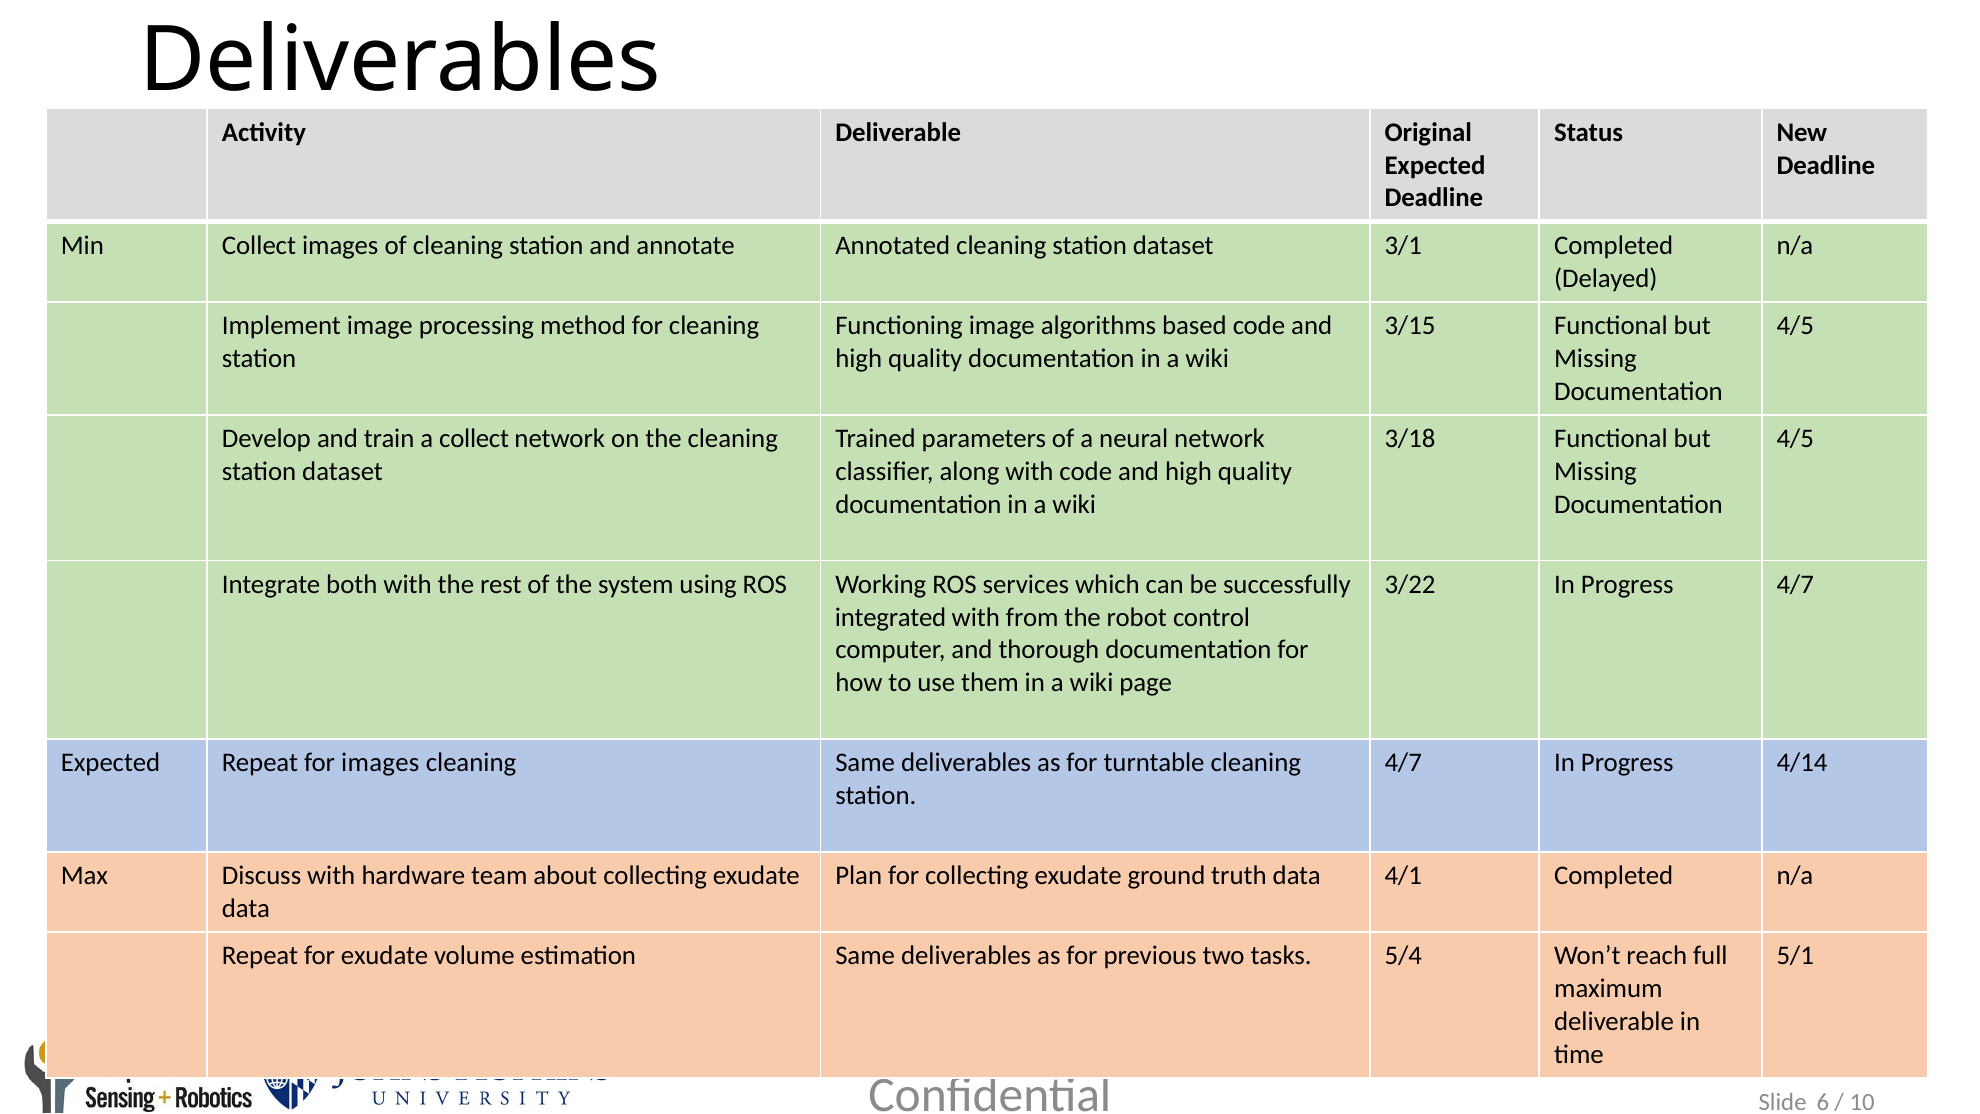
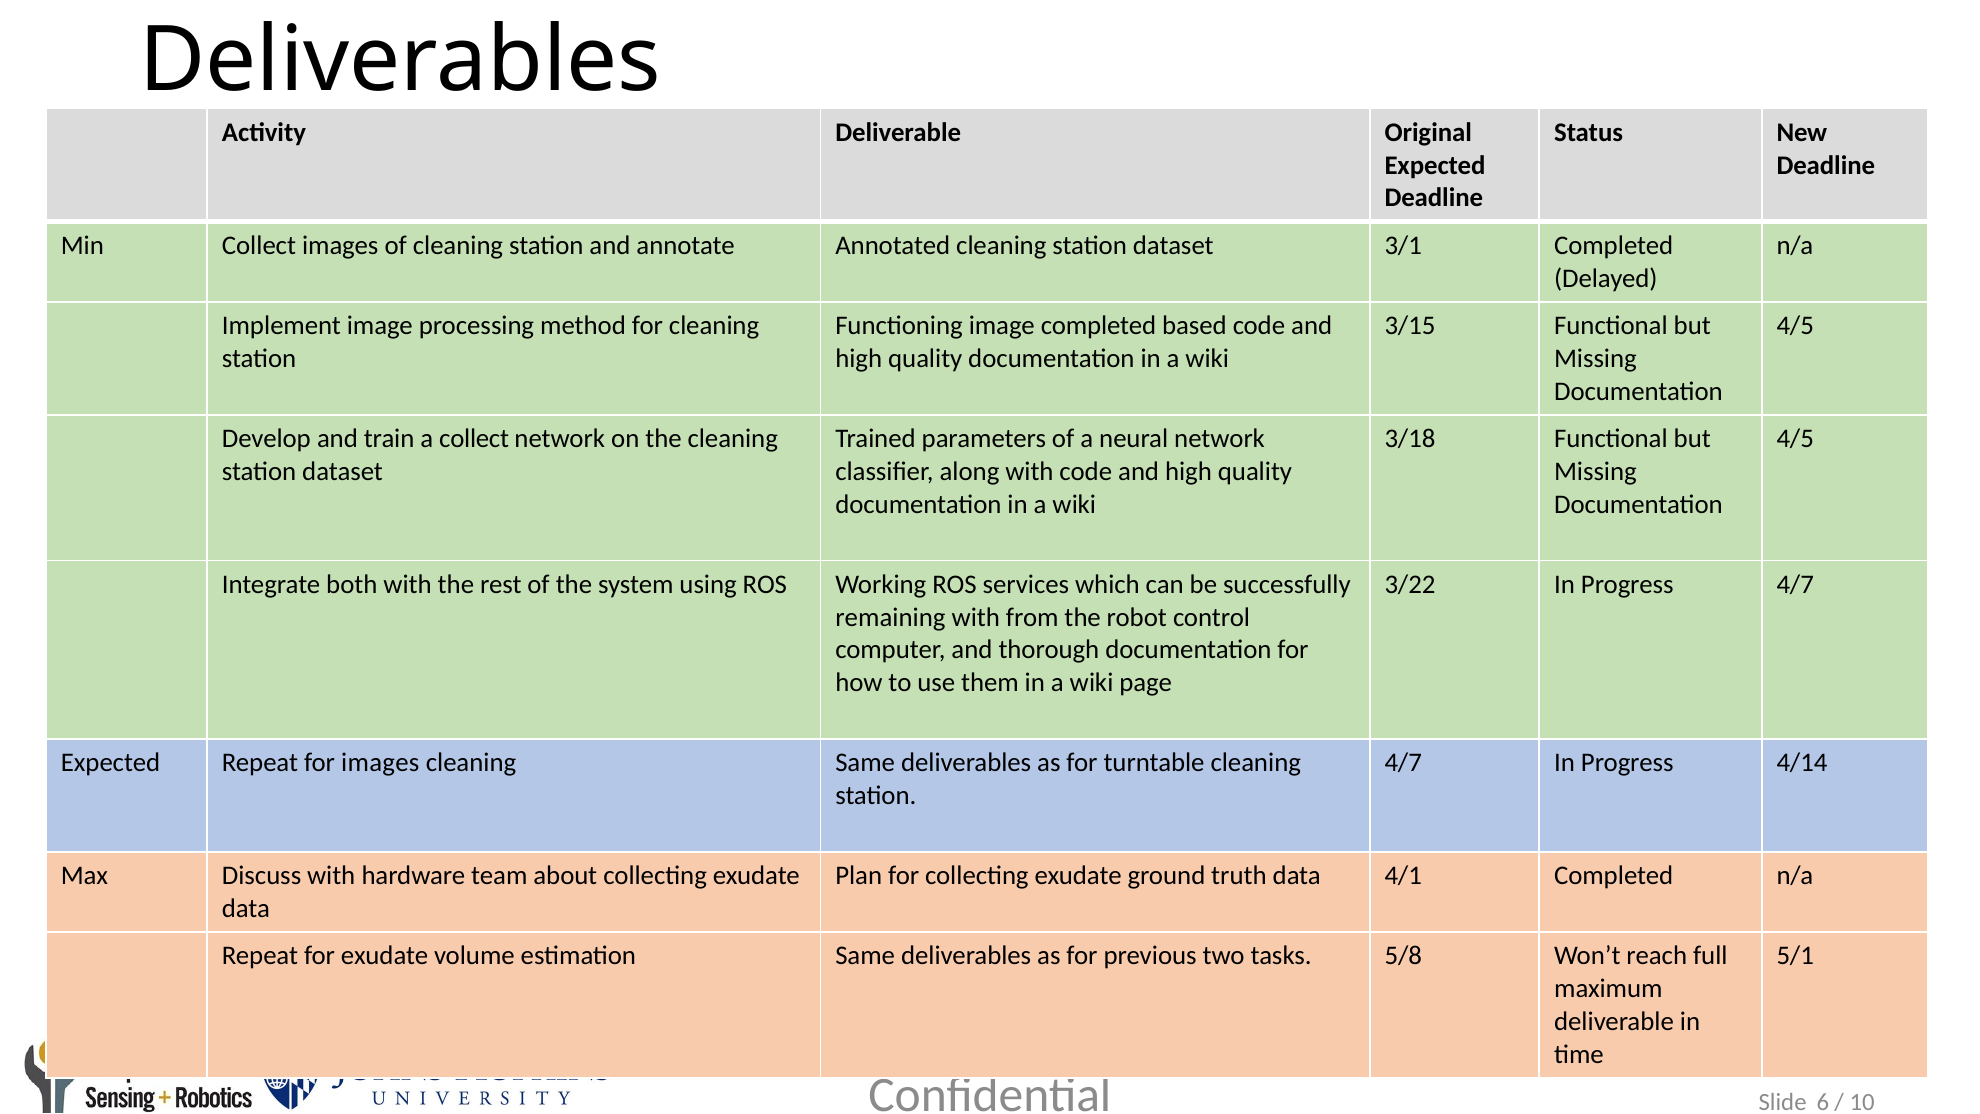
image algorithms: algorithms -> completed (1099, 326)
integrated: integrated -> remaining (890, 617)
5/4: 5/4 -> 5/8 (1403, 956)
